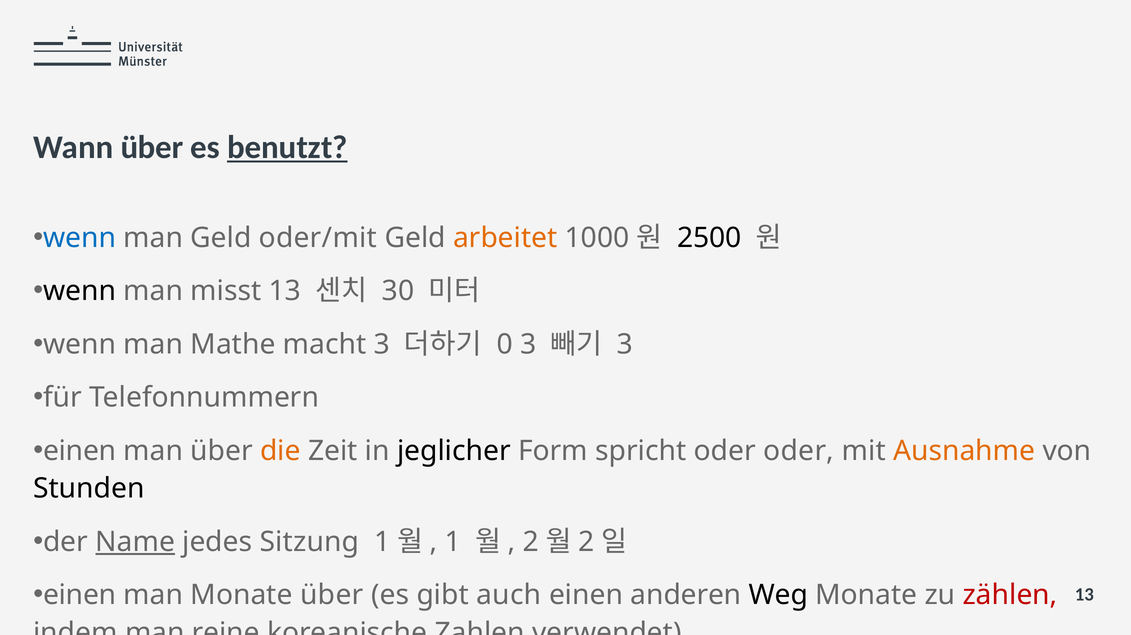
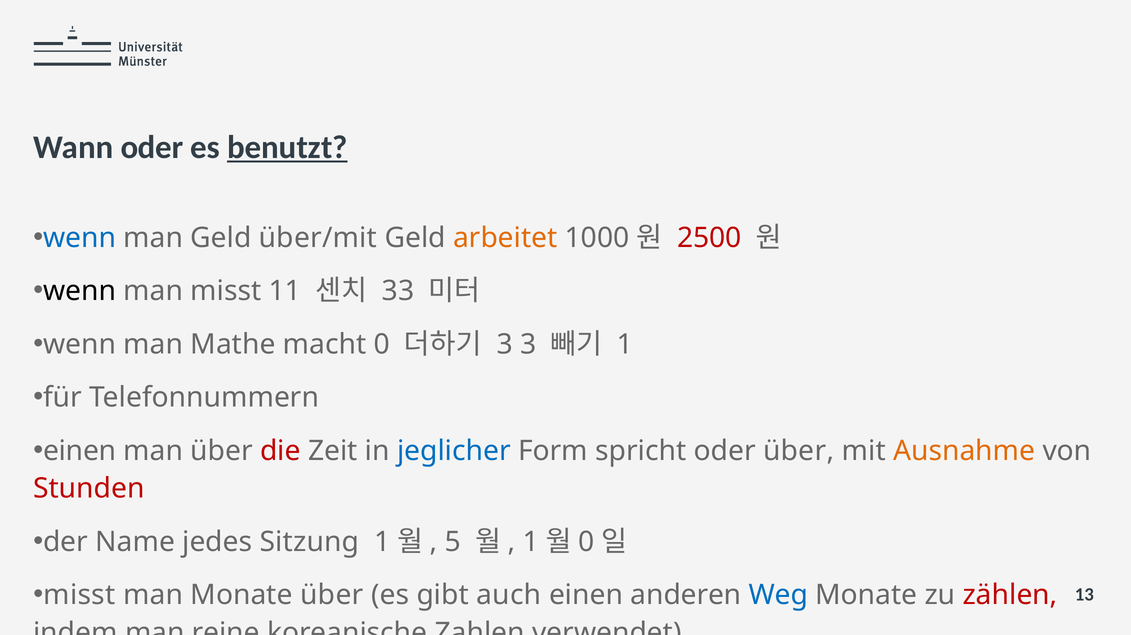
Wann über: über -> oder (152, 147)
oder/mit: oder/mit -> über/mit (318, 238)
2500 colour: black -> red (709, 238)
misst 13: 13 -> 11 (285, 291)
30: 30 -> 33 (398, 291)
macht 3: 3 -> 0 (382, 345)
0: 0 -> 3 (505, 345)
3: 3 -> 1 (625, 345)
die colour: orange -> red (280, 451)
jeglicher colour: black -> blue (454, 451)
oder oder: oder -> über (799, 451)
Stunden colour: black -> red (89, 489)
Name underline: present -> none (135, 542)
1: 1 -> 5 (453, 542)
2: 2 -> 1 (531, 542)
2: 2 -> 0 (587, 542)
einen: einen -> misst (79, 596)
Weg colour: black -> blue (778, 596)
